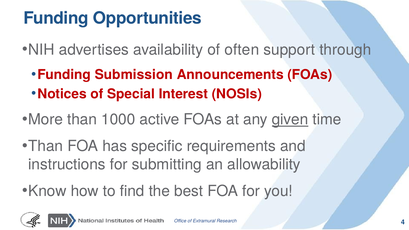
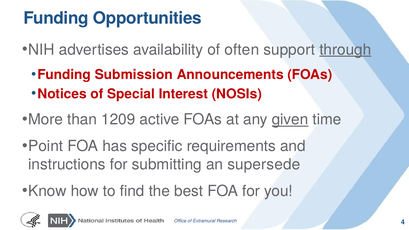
through underline: none -> present (345, 50)
1000: 1000 -> 1209 (118, 120)
Than: Than -> Point (46, 146)
allowability: allowability -> supersede (264, 165)
